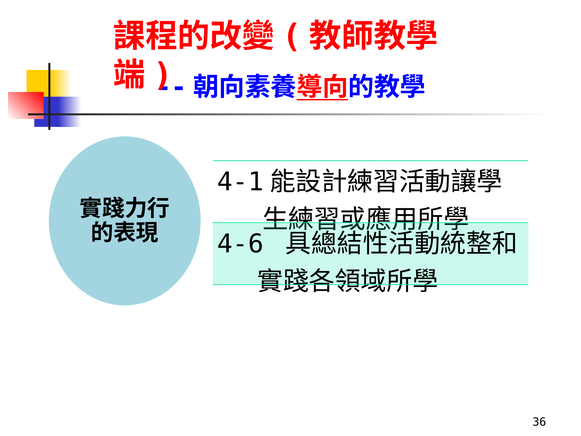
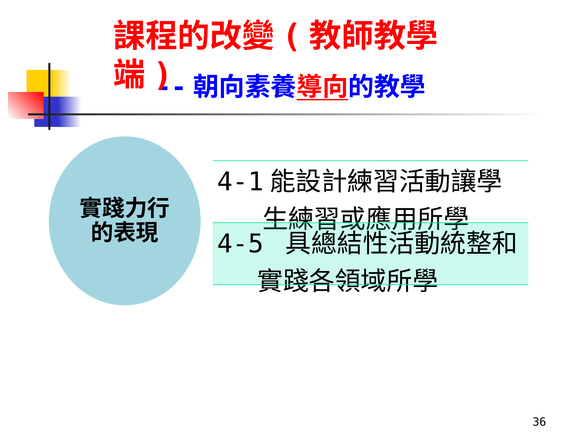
4-6: 4-6 -> 4-5 (240, 244)
